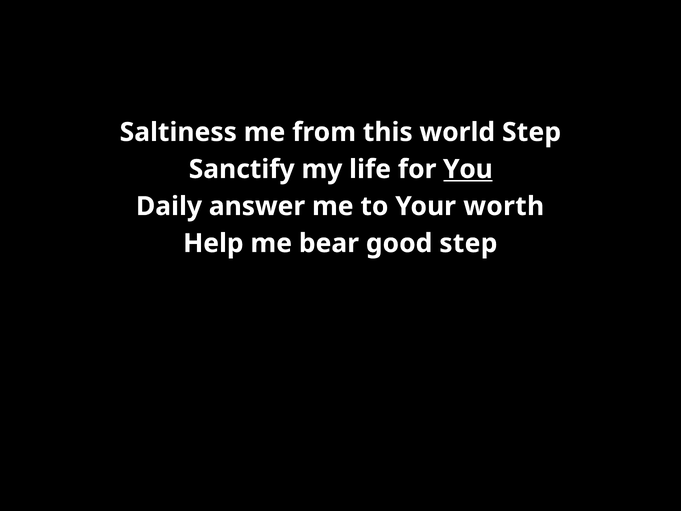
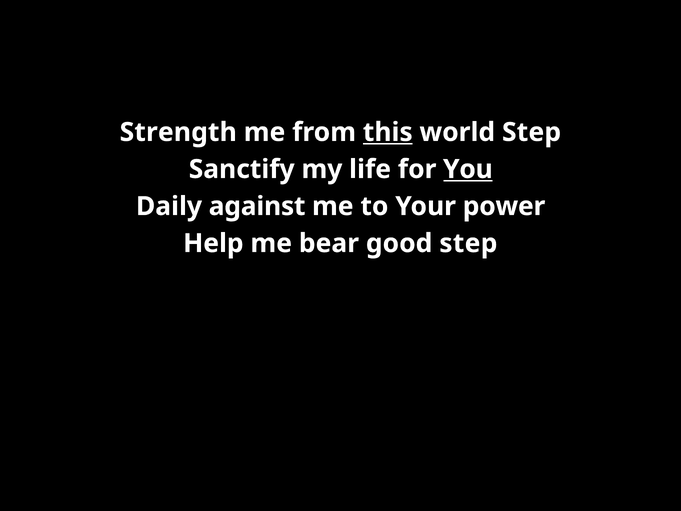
Saltiness: Saltiness -> Strength (178, 132)
this underline: none -> present (388, 132)
answer: answer -> against (257, 206)
worth: worth -> power (504, 206)
